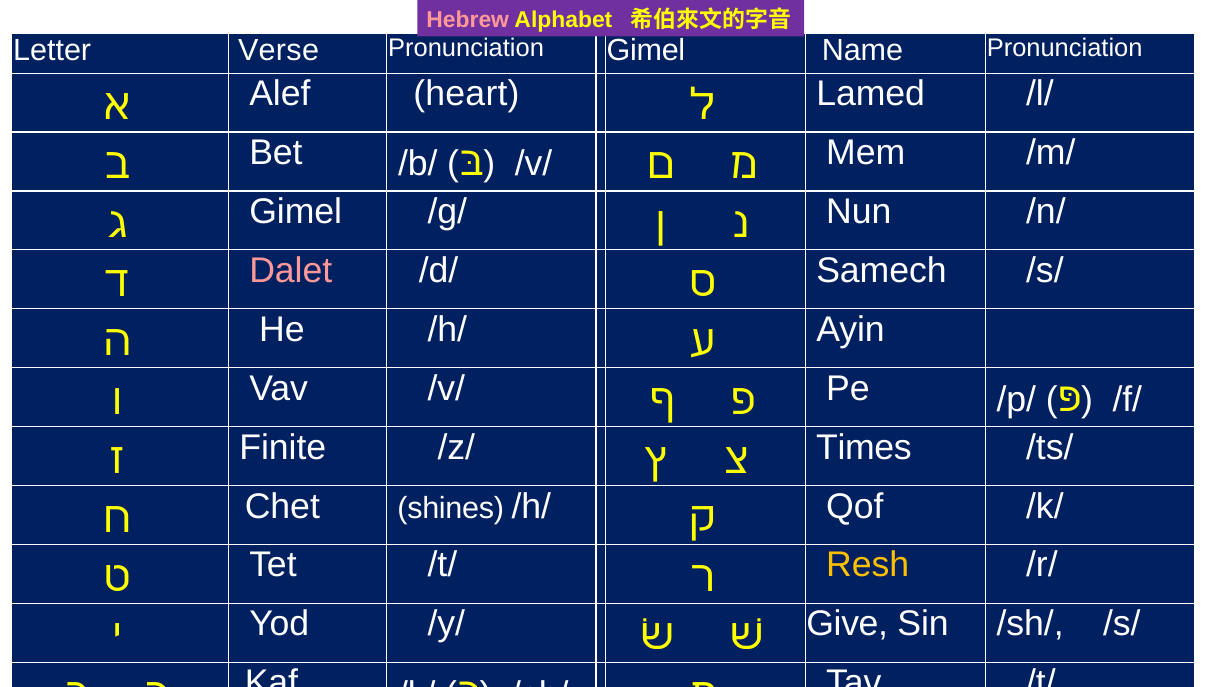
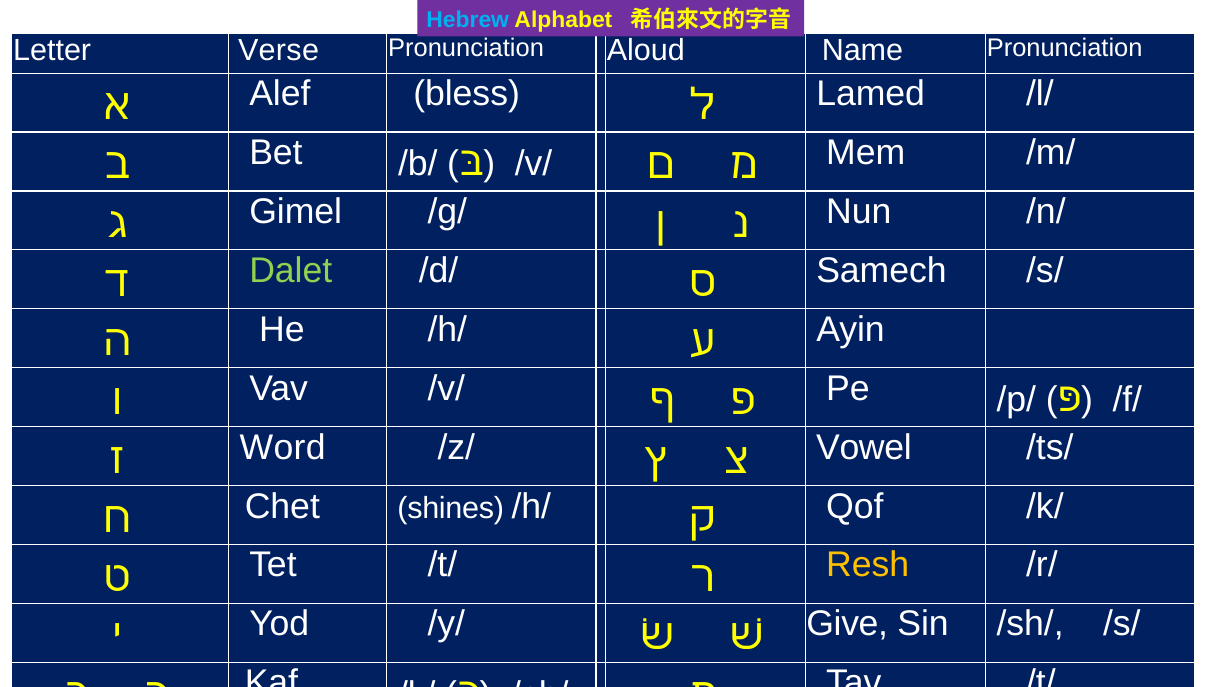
Hebrew colour: pink -> light blue (468, 20)
Pronunciation Gimel: Gimel -> Aloud (646, 51)
heart: heart -> bless (467, 94)
Dalet colour: pink -> light green (291, 270)
Finite: Finite -> Word (283, 447)
Times: Times -> Vowel (864, 447)
